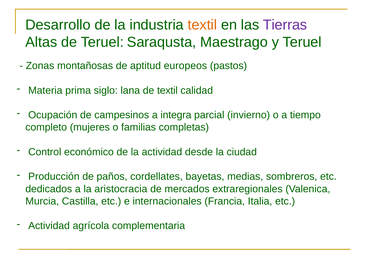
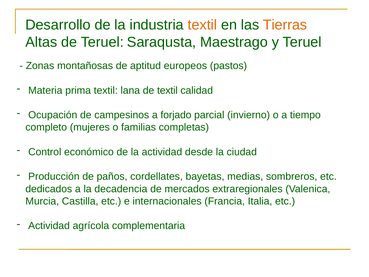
Tierras colour: purple -> orange (285, 25)
prima siglo: siglo -> textil (106, 90)
integra: integra -> forjado (176, 115)
aristocracia: aristocracia -> decadencia (121, 189)
